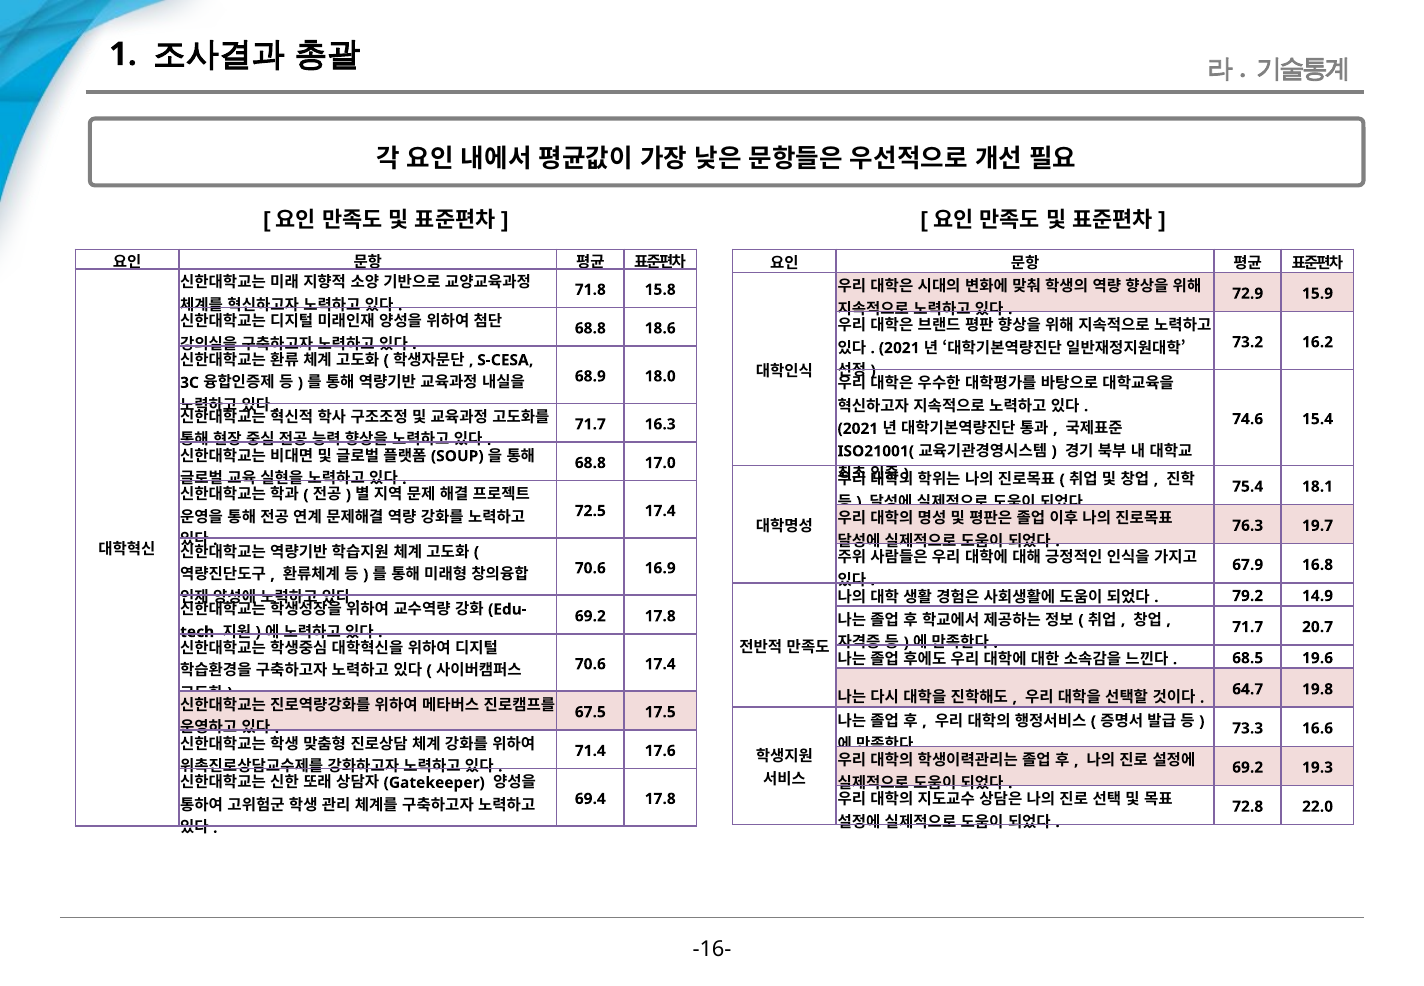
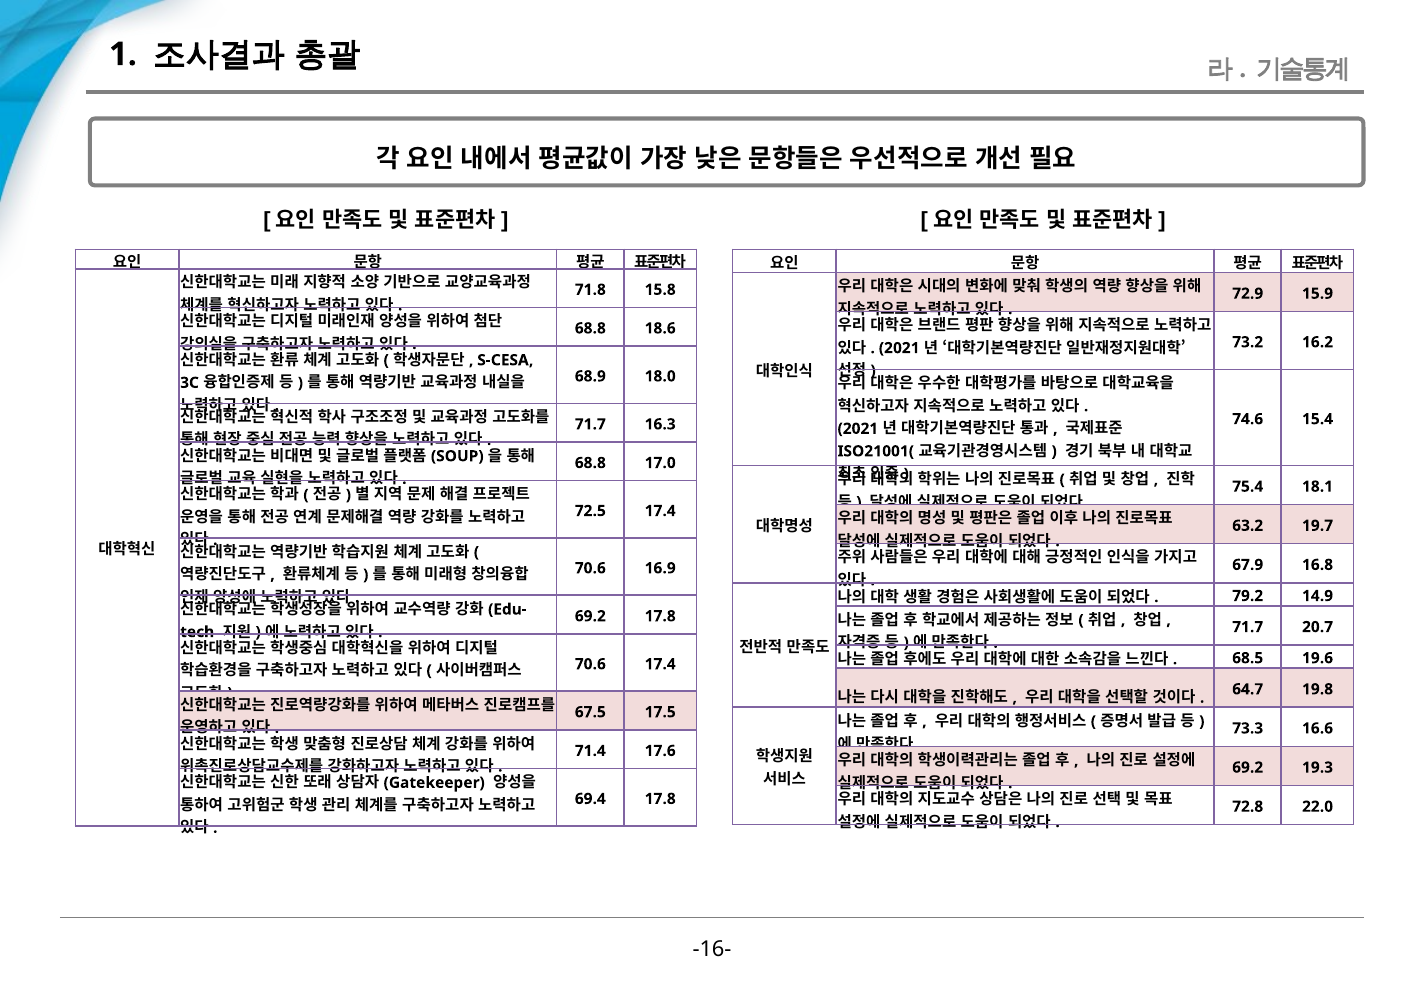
76.3: 76.3 -> 63.2 (1248, 526)
